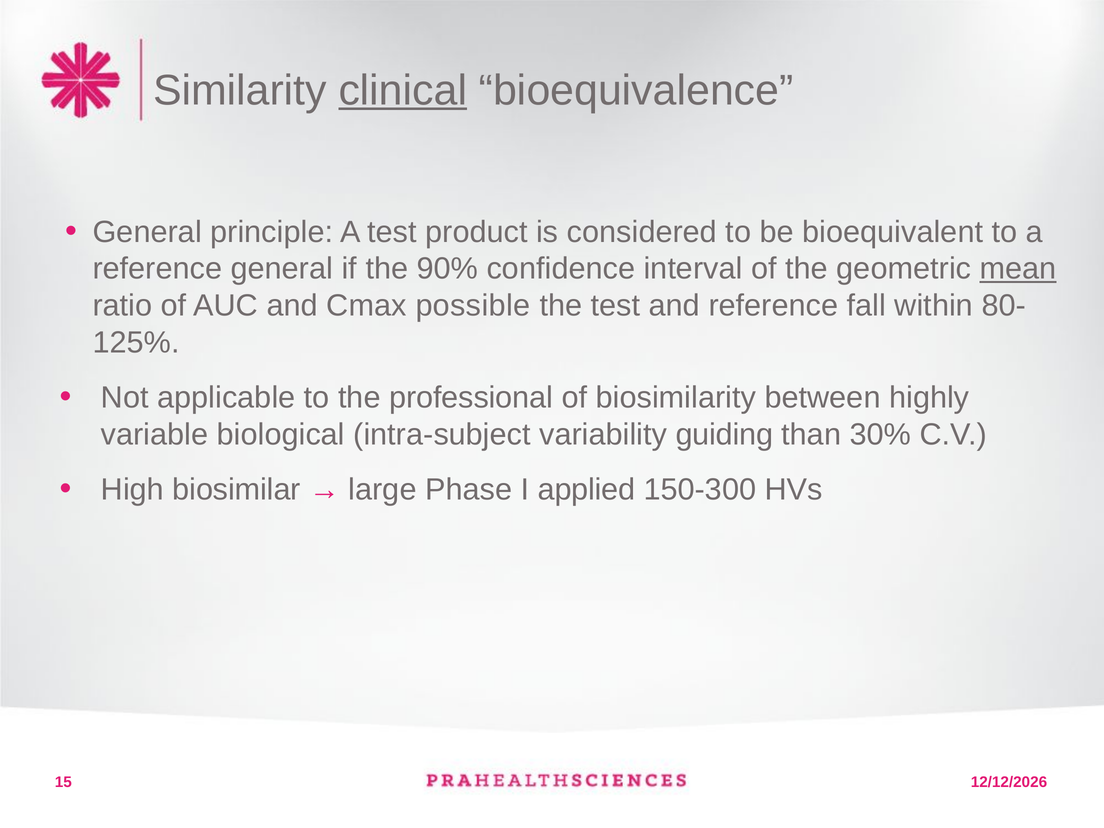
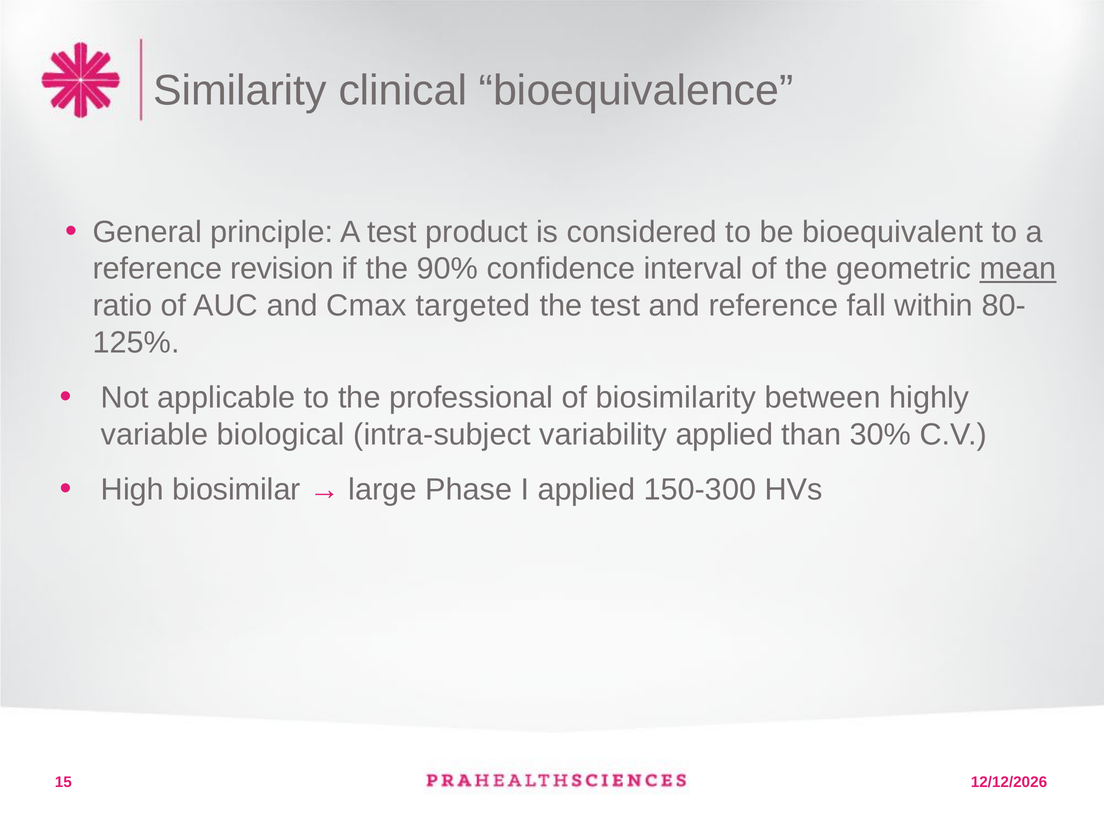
clinical underline: present -> none (403, 90)
reference general: general -> revision (282, 269)
possible: possible -> targeted (473, 306)
variability guiding: guiding -> applied (724, 435)
